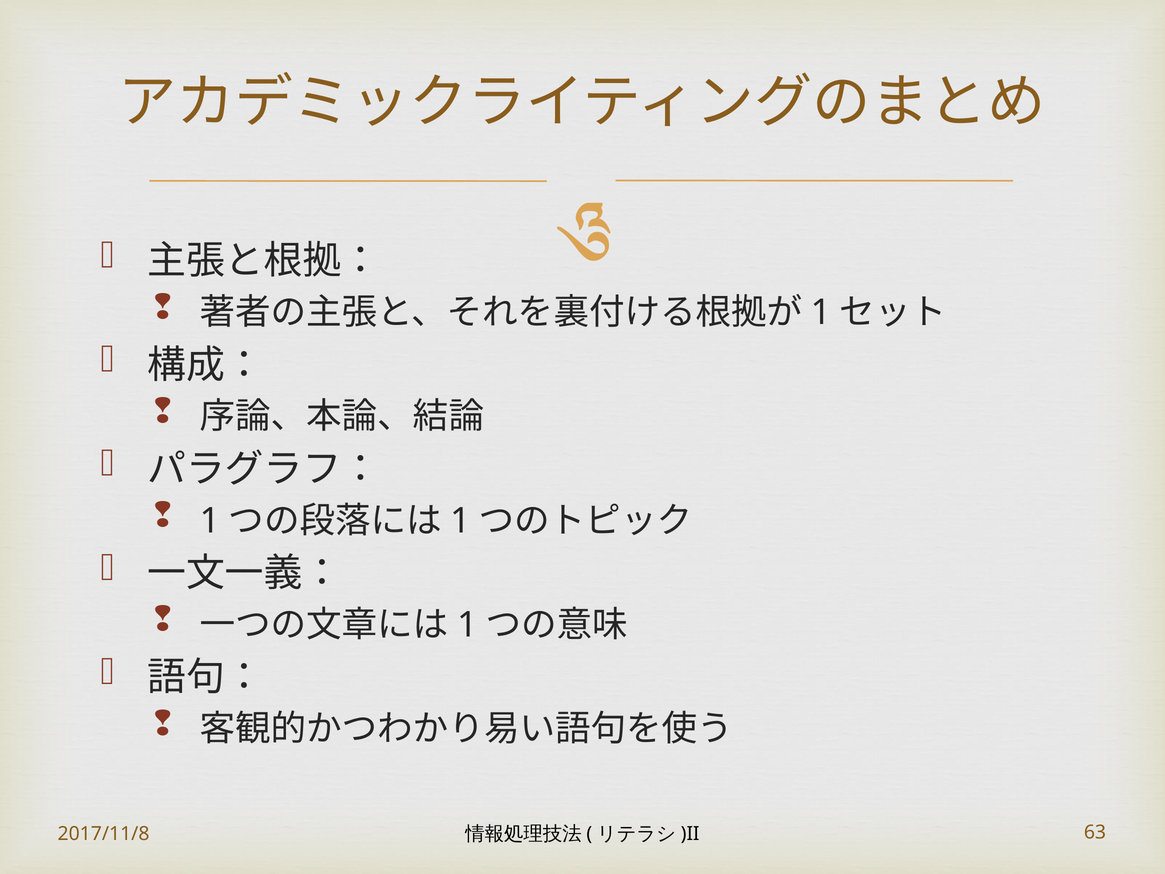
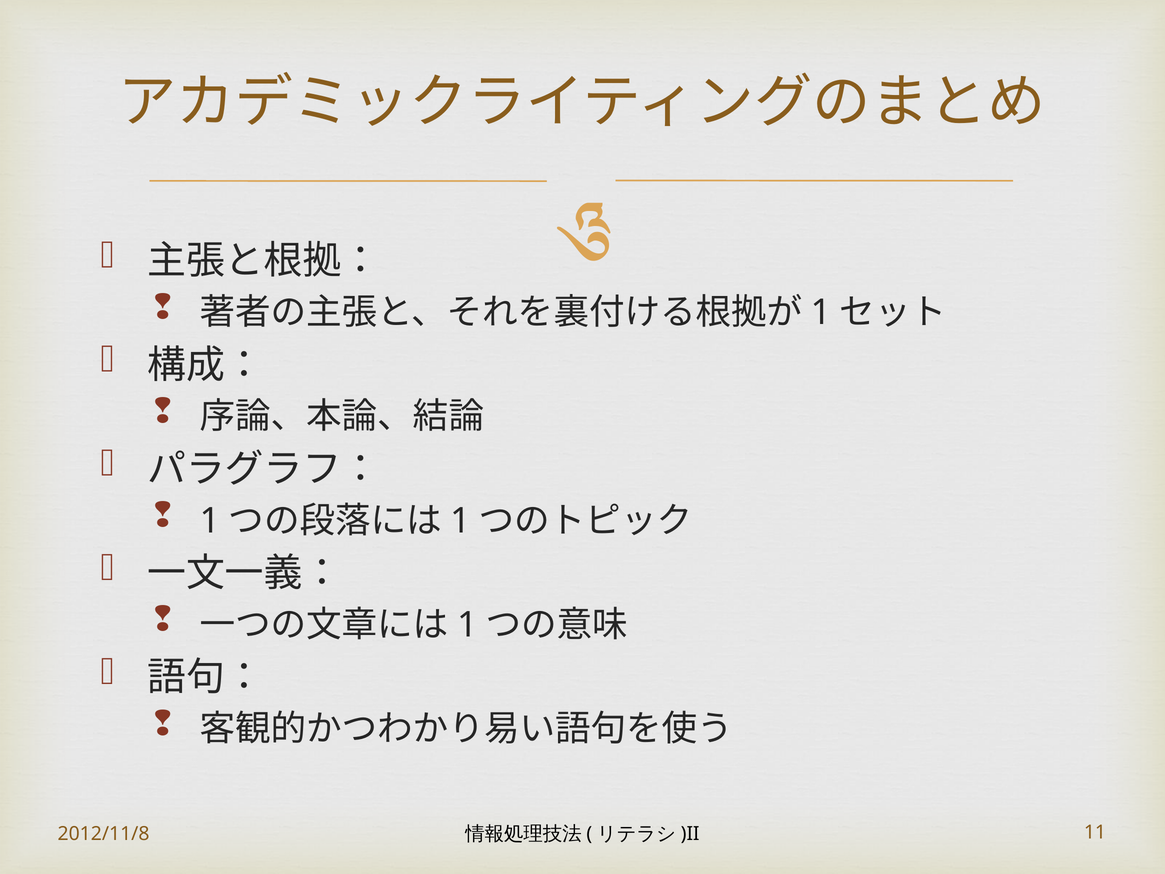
2017/11/8: 2017/11/8 -> 2012/11/8 (104, 834)
63: 63 -> 11 (1095, 832)
